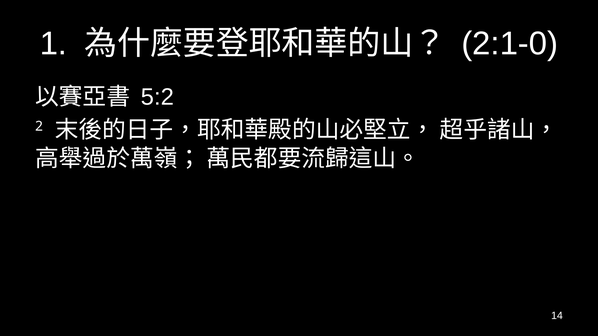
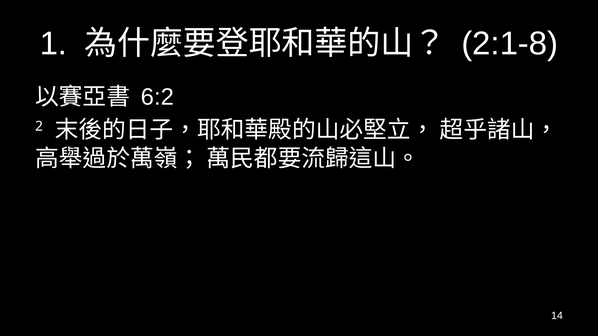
2:1-0: 2:1-0 -> 2:1-8 (510, 44)
5:2: 5:2 -> 6:2 (157, 97)
